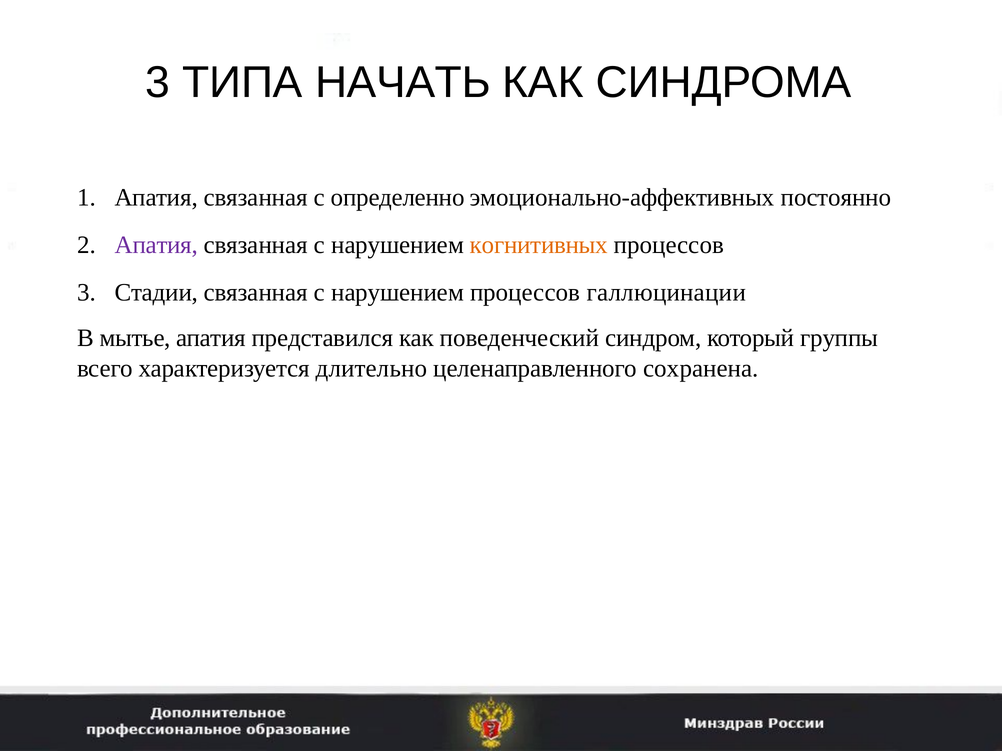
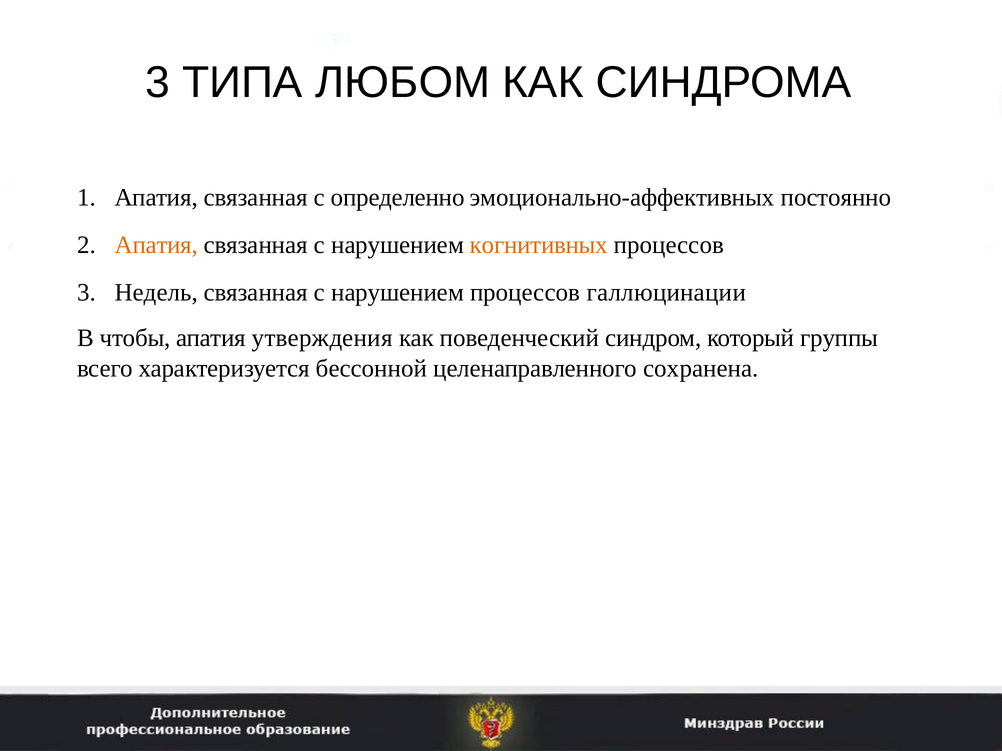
НАЧАТЬ: НАЧАТЬ -> ЛЮБОМ (403, 83)
Апатия colour: purple -> orange (156, 245)
Стадии: Стадии -> Недель (156, 293)
мытье: мытье -> чтобы (135, 338)
представился: представился -> утверждения (322, 338)
длительно: длительно -> бессонной (372, 369)
